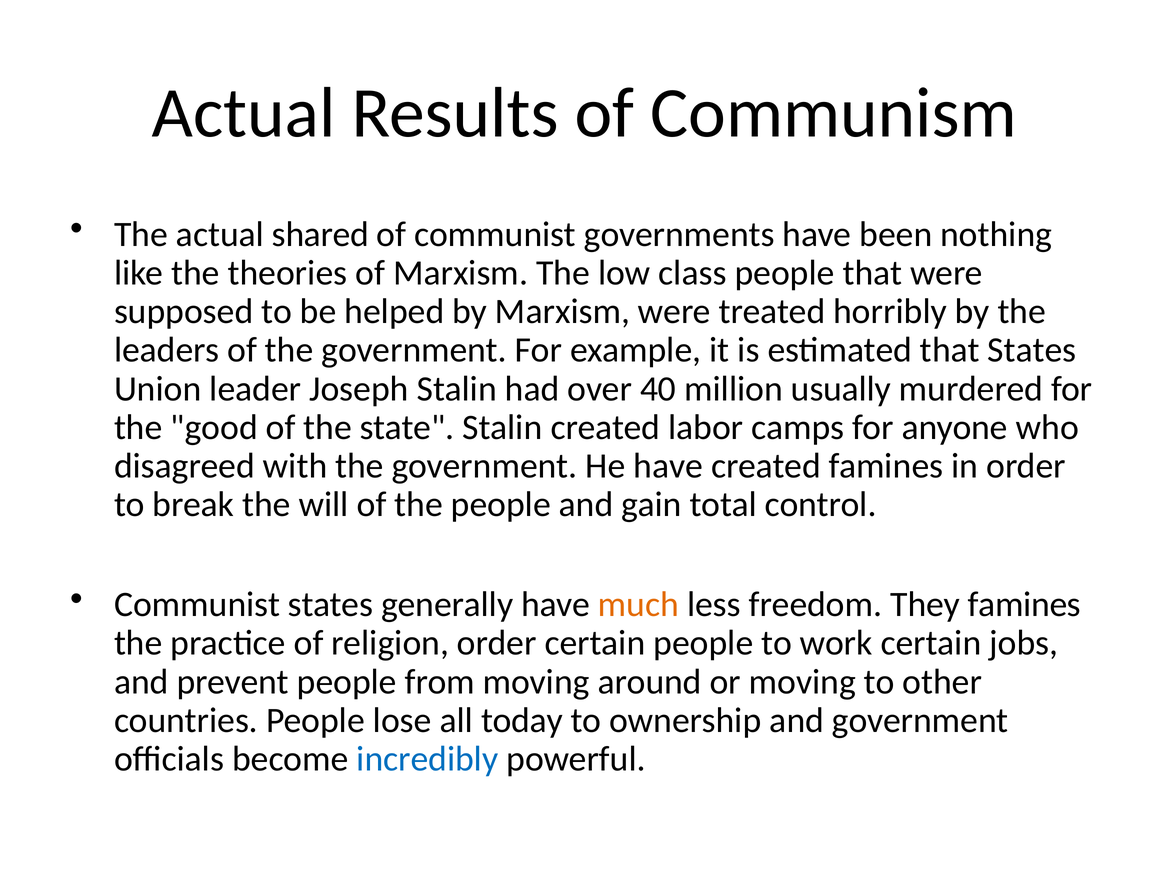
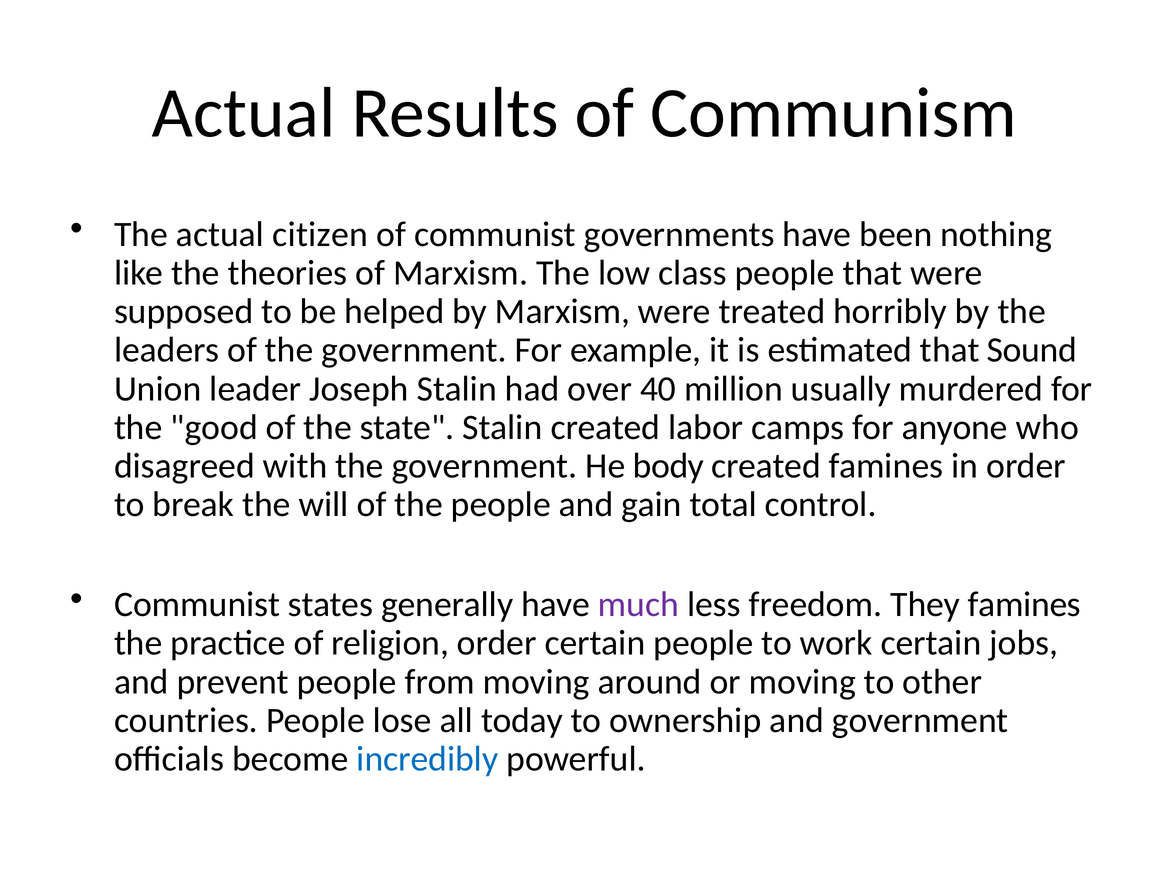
shared: shared -> citizen (320, 235)
that States: States -> Sound (1032, 350)
He have: have -> body (668, 466)
much colour: orange -> purple (639, 605)
